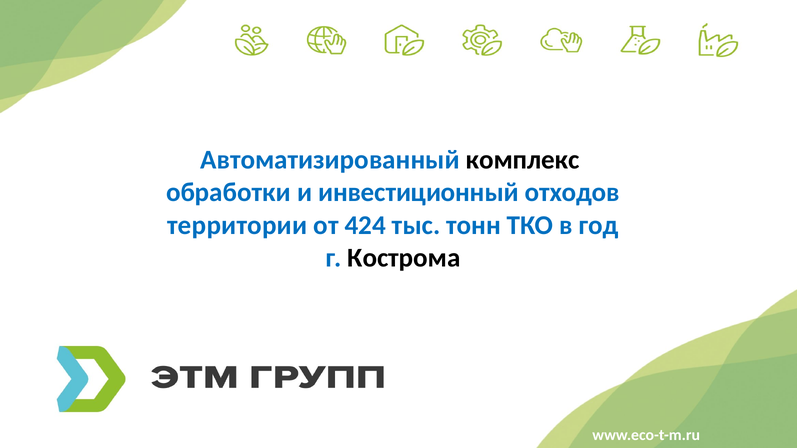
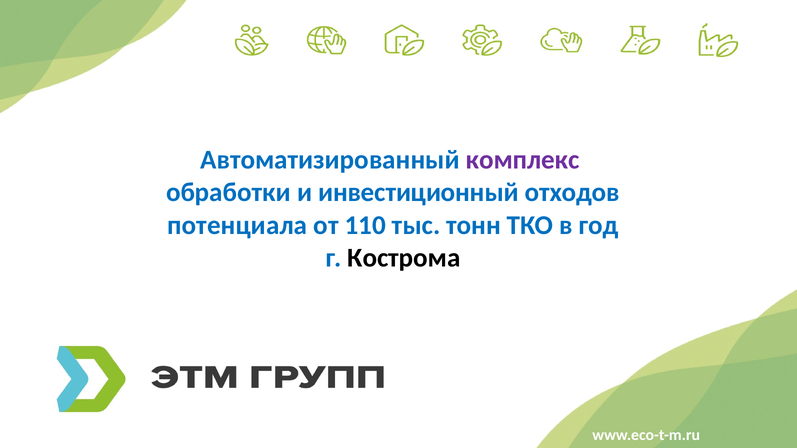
комплекс colour: black -> purple (523, 160)
территории: территории -> потенциала (237, 225)
424: 424 -> 110 (365, 225)
